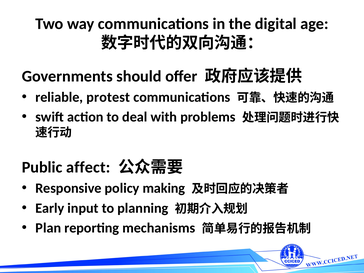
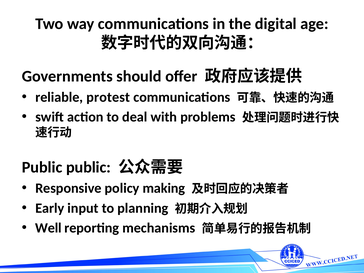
Public affect: affect -> public (88, 167)
Plan: Plan -> Well (48, 228)
